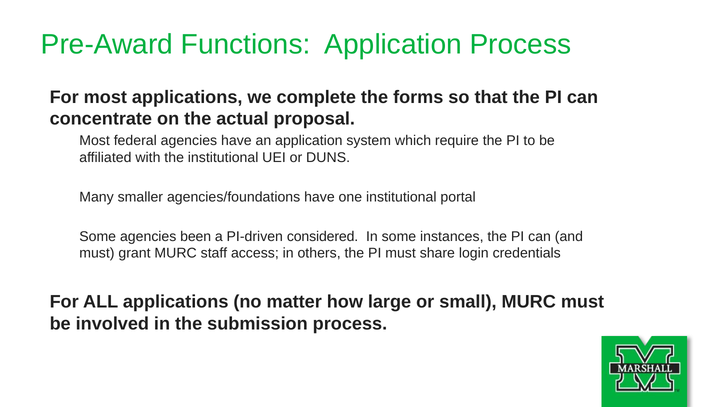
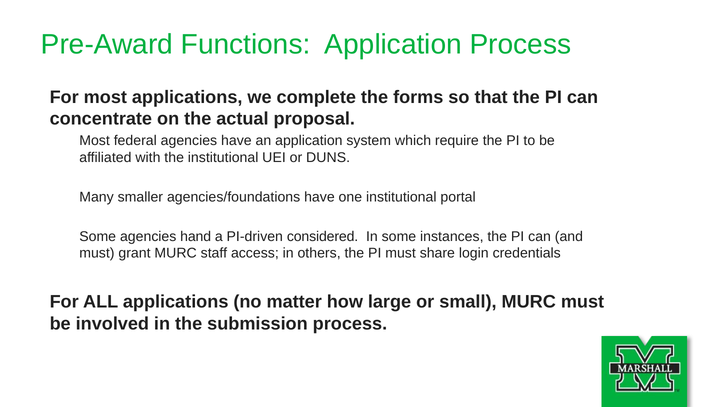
been: been -> hand (196, 237)
